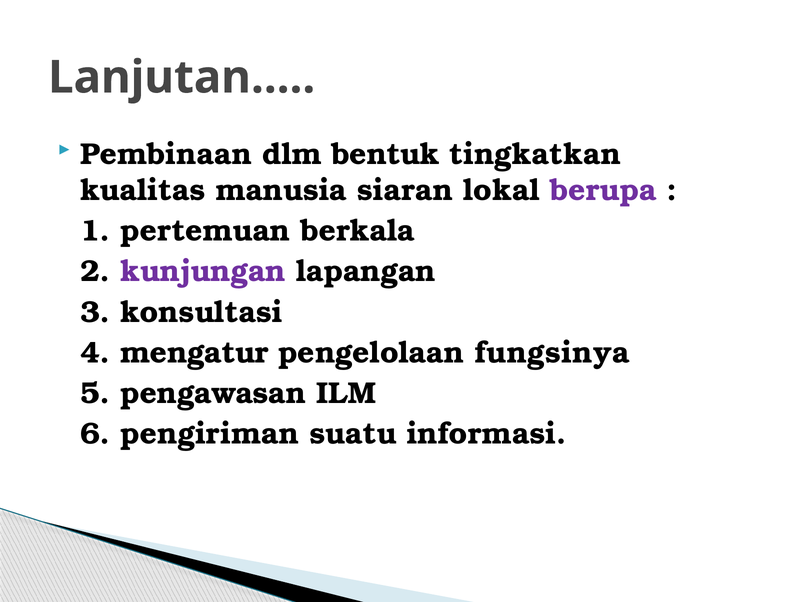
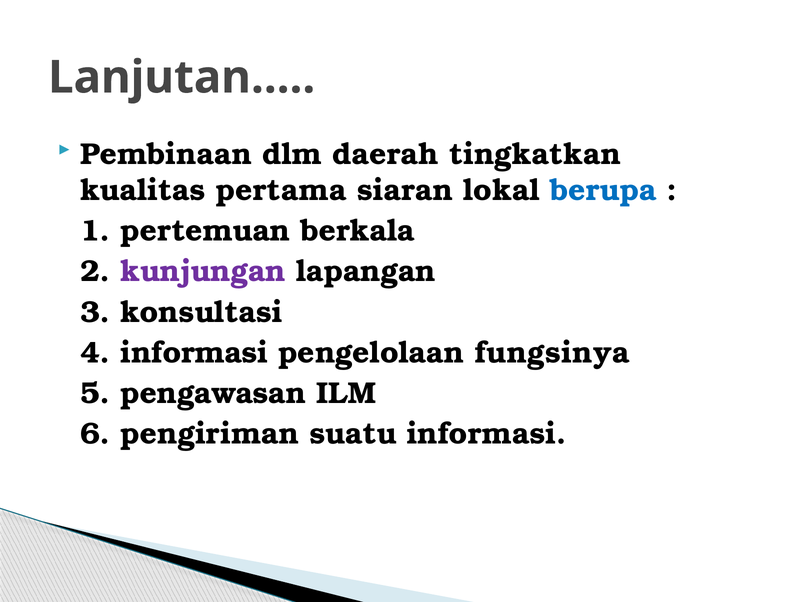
bentuk: bentuk -> daerah (385, 154)
manusia: manusia -> pertama (281, 190)
berupa colour: purple -> blue (603, 190)
4 mengatur: mengatur -> informasi (194, 353)
